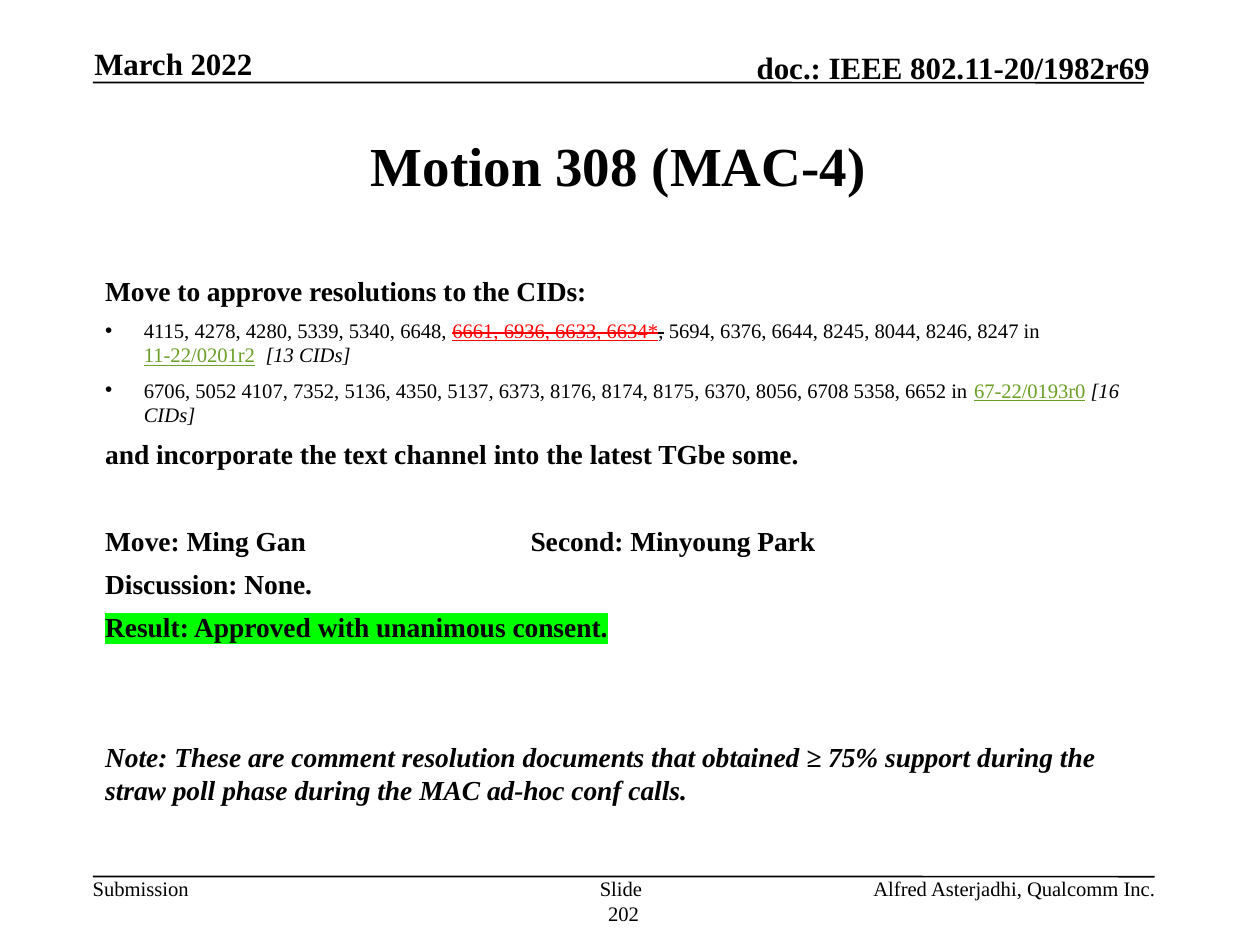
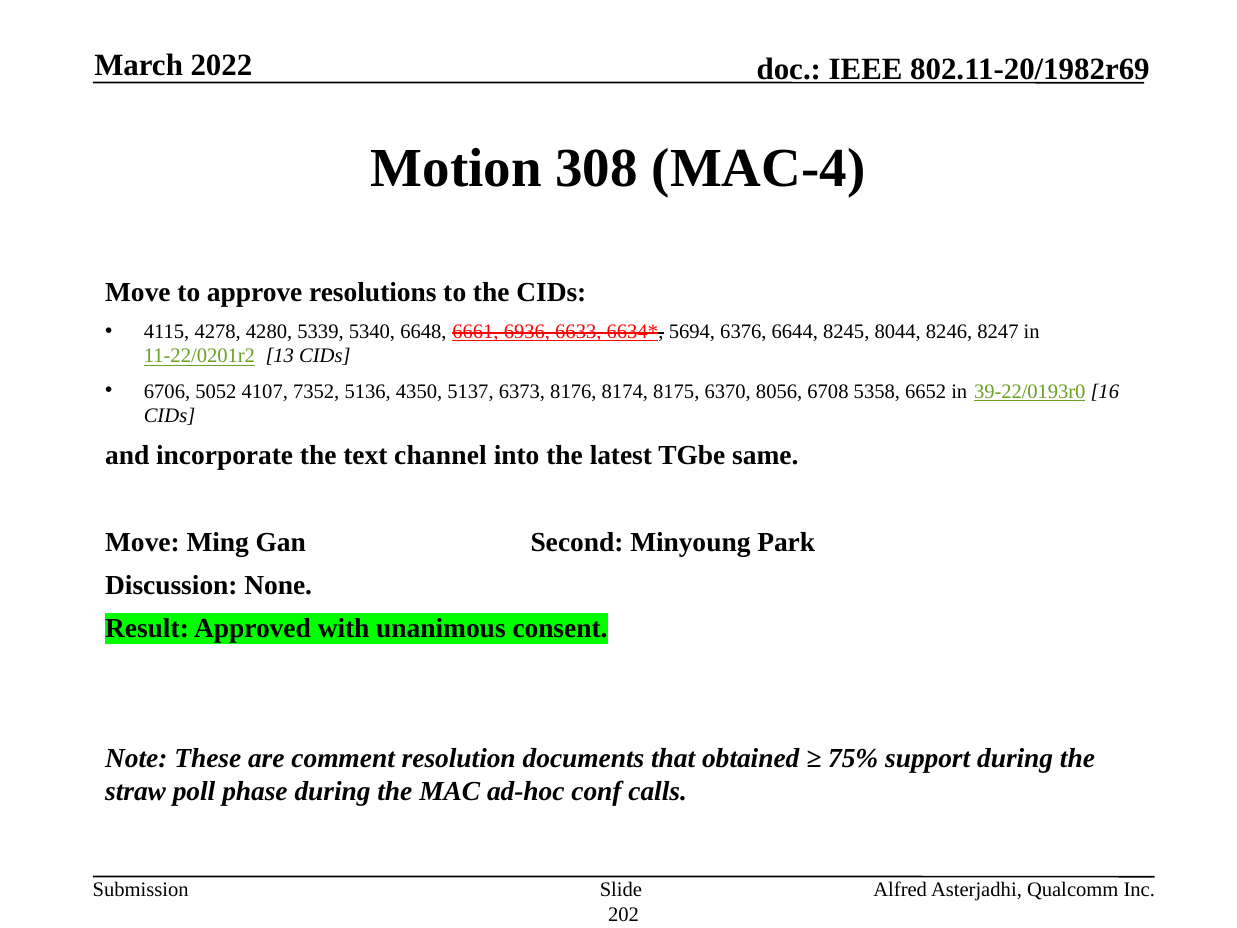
67-22/0193r0: 67-22/0193r0 -> 39-22/0193r0 (1030, 391)
some: some -> same (765, 456)
